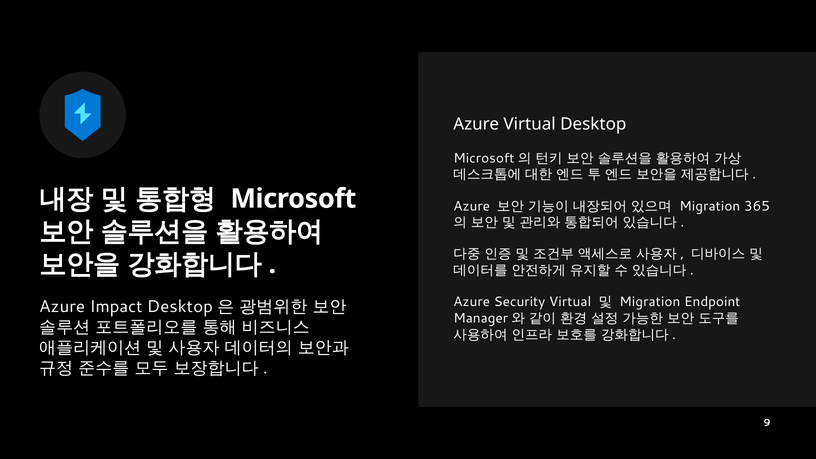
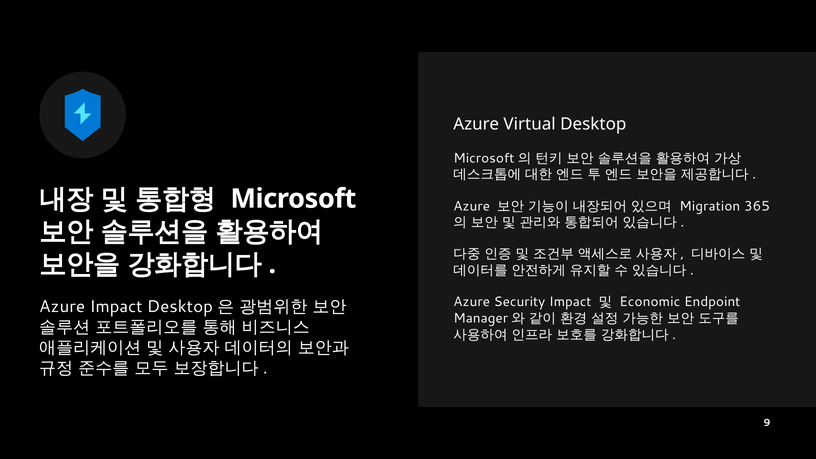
Security Virtual: Virtual -> Impact (570, 302)
Migration: Migration -> Economic (650, 302)
